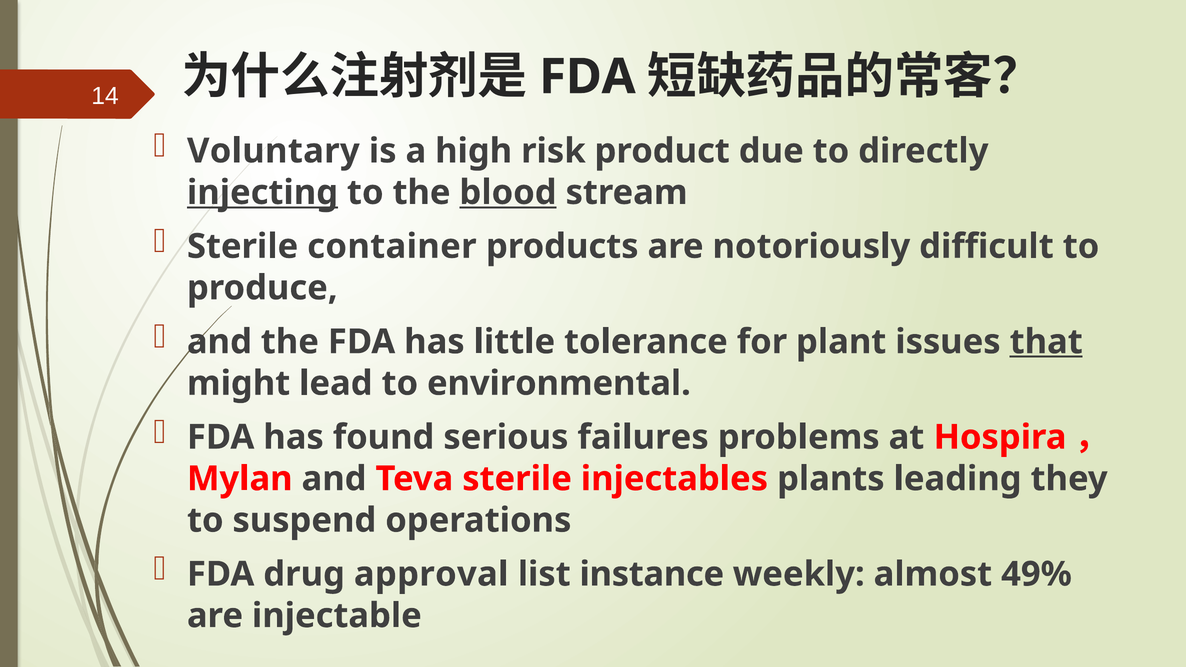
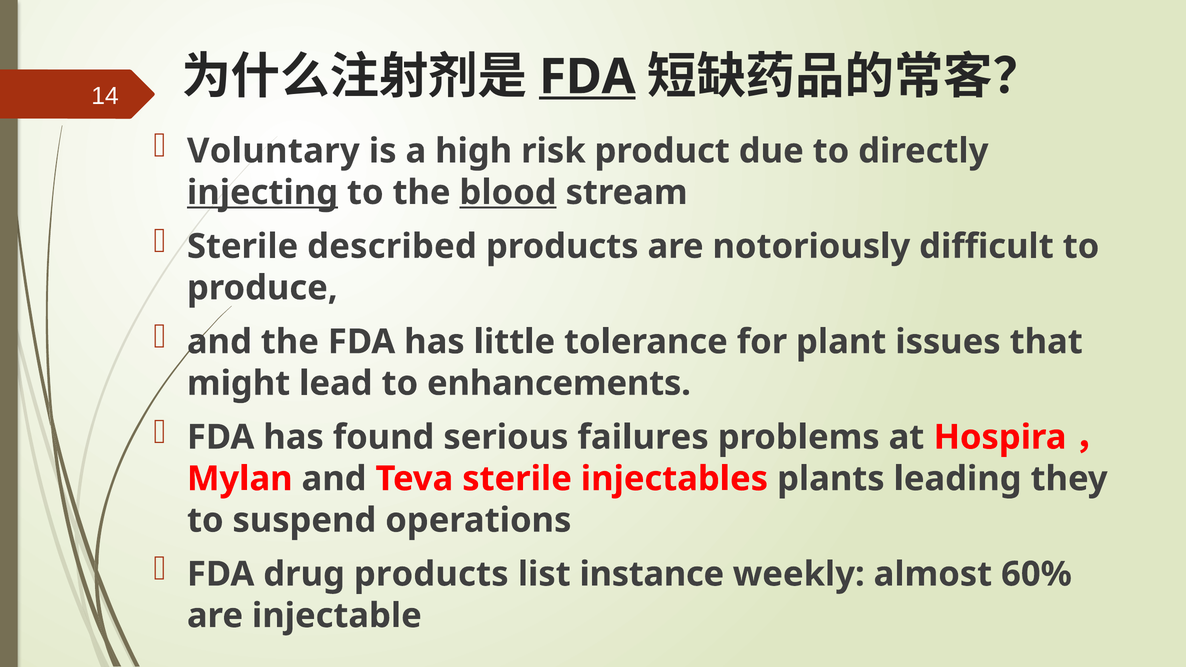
FDA underline: none -> present (587, 77)
container: container -> described (392, 246)
that underline: present -> none (1046, 342)
environmental: environmental -> enhancements (559, 383)
drug approval: approval -> products (431, 574)
49%: 49% -> 60% (1036, 574)
